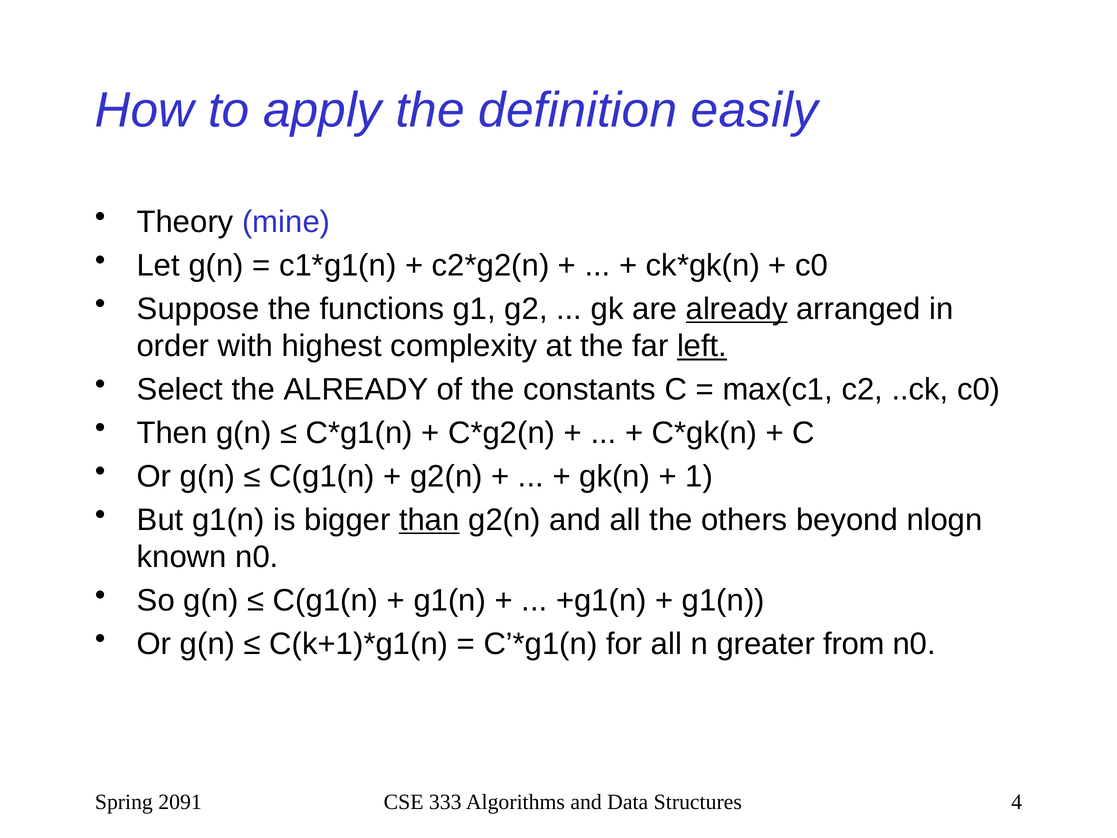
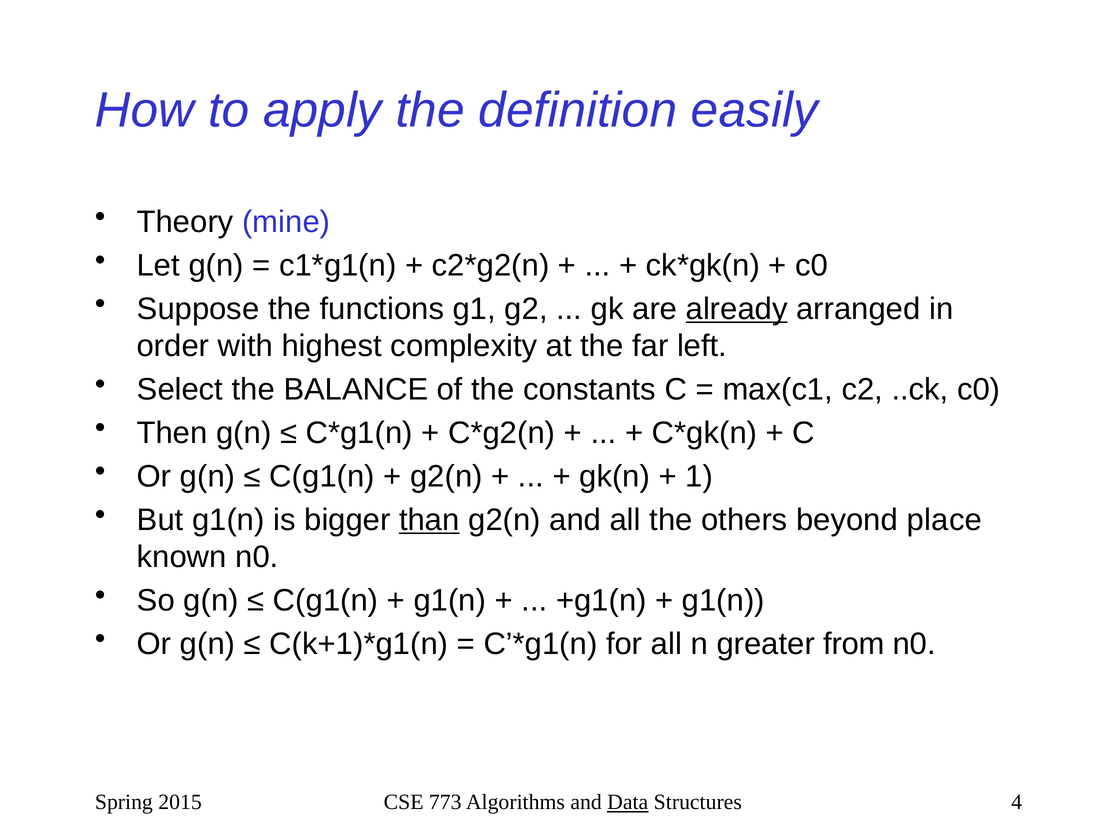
left underline: present -> none (702, 346)
the ALREADY: ALREADY -> BALANCE (356, 389)
nlogn: nlogn -> place (944, 520)
2091: 2091 -> 2015 (180, 802)
333: 333 -> 773 (445, 802)
Data underline: none -> present (628, 802)
